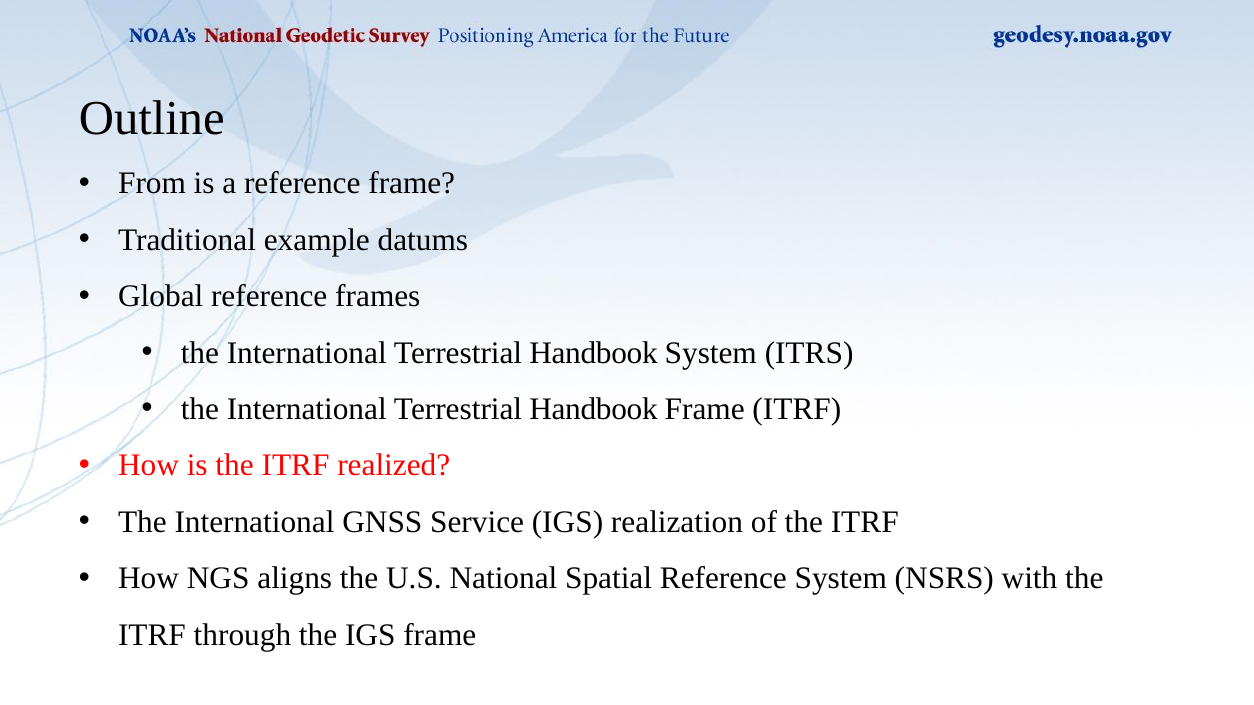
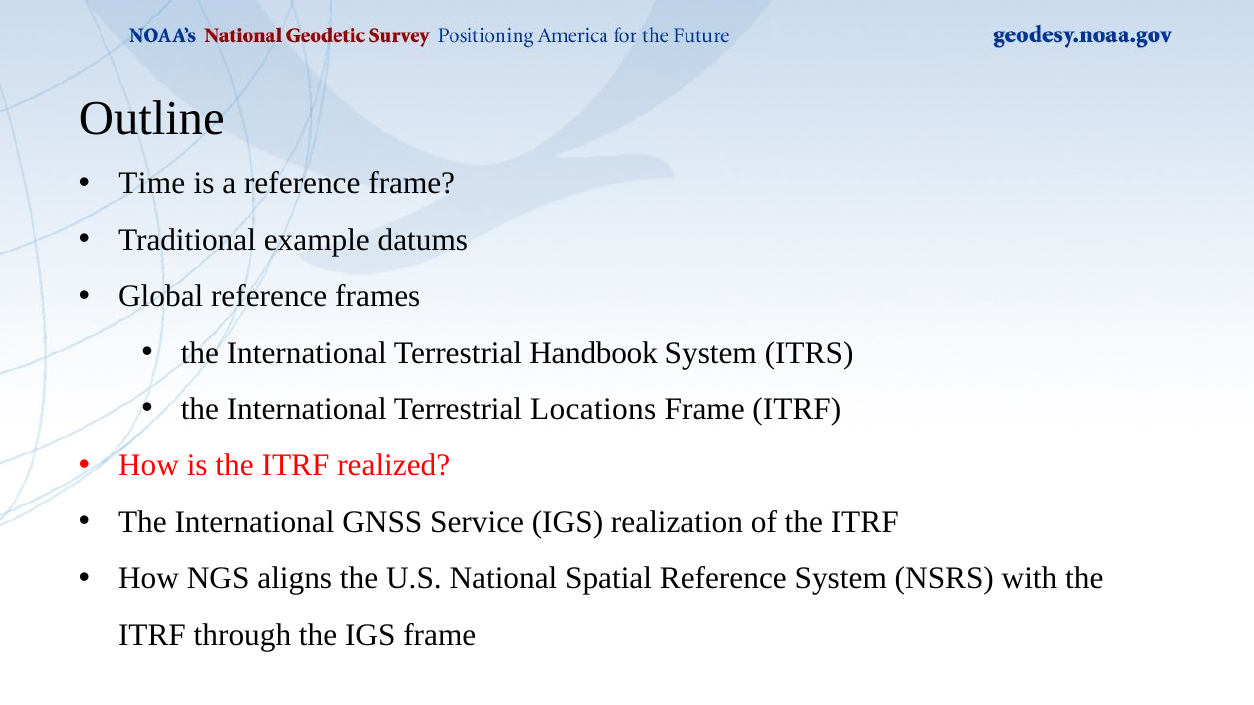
From: From -> Time (152, 184)
Handbook: Handbook -> Locations (593, 409)
